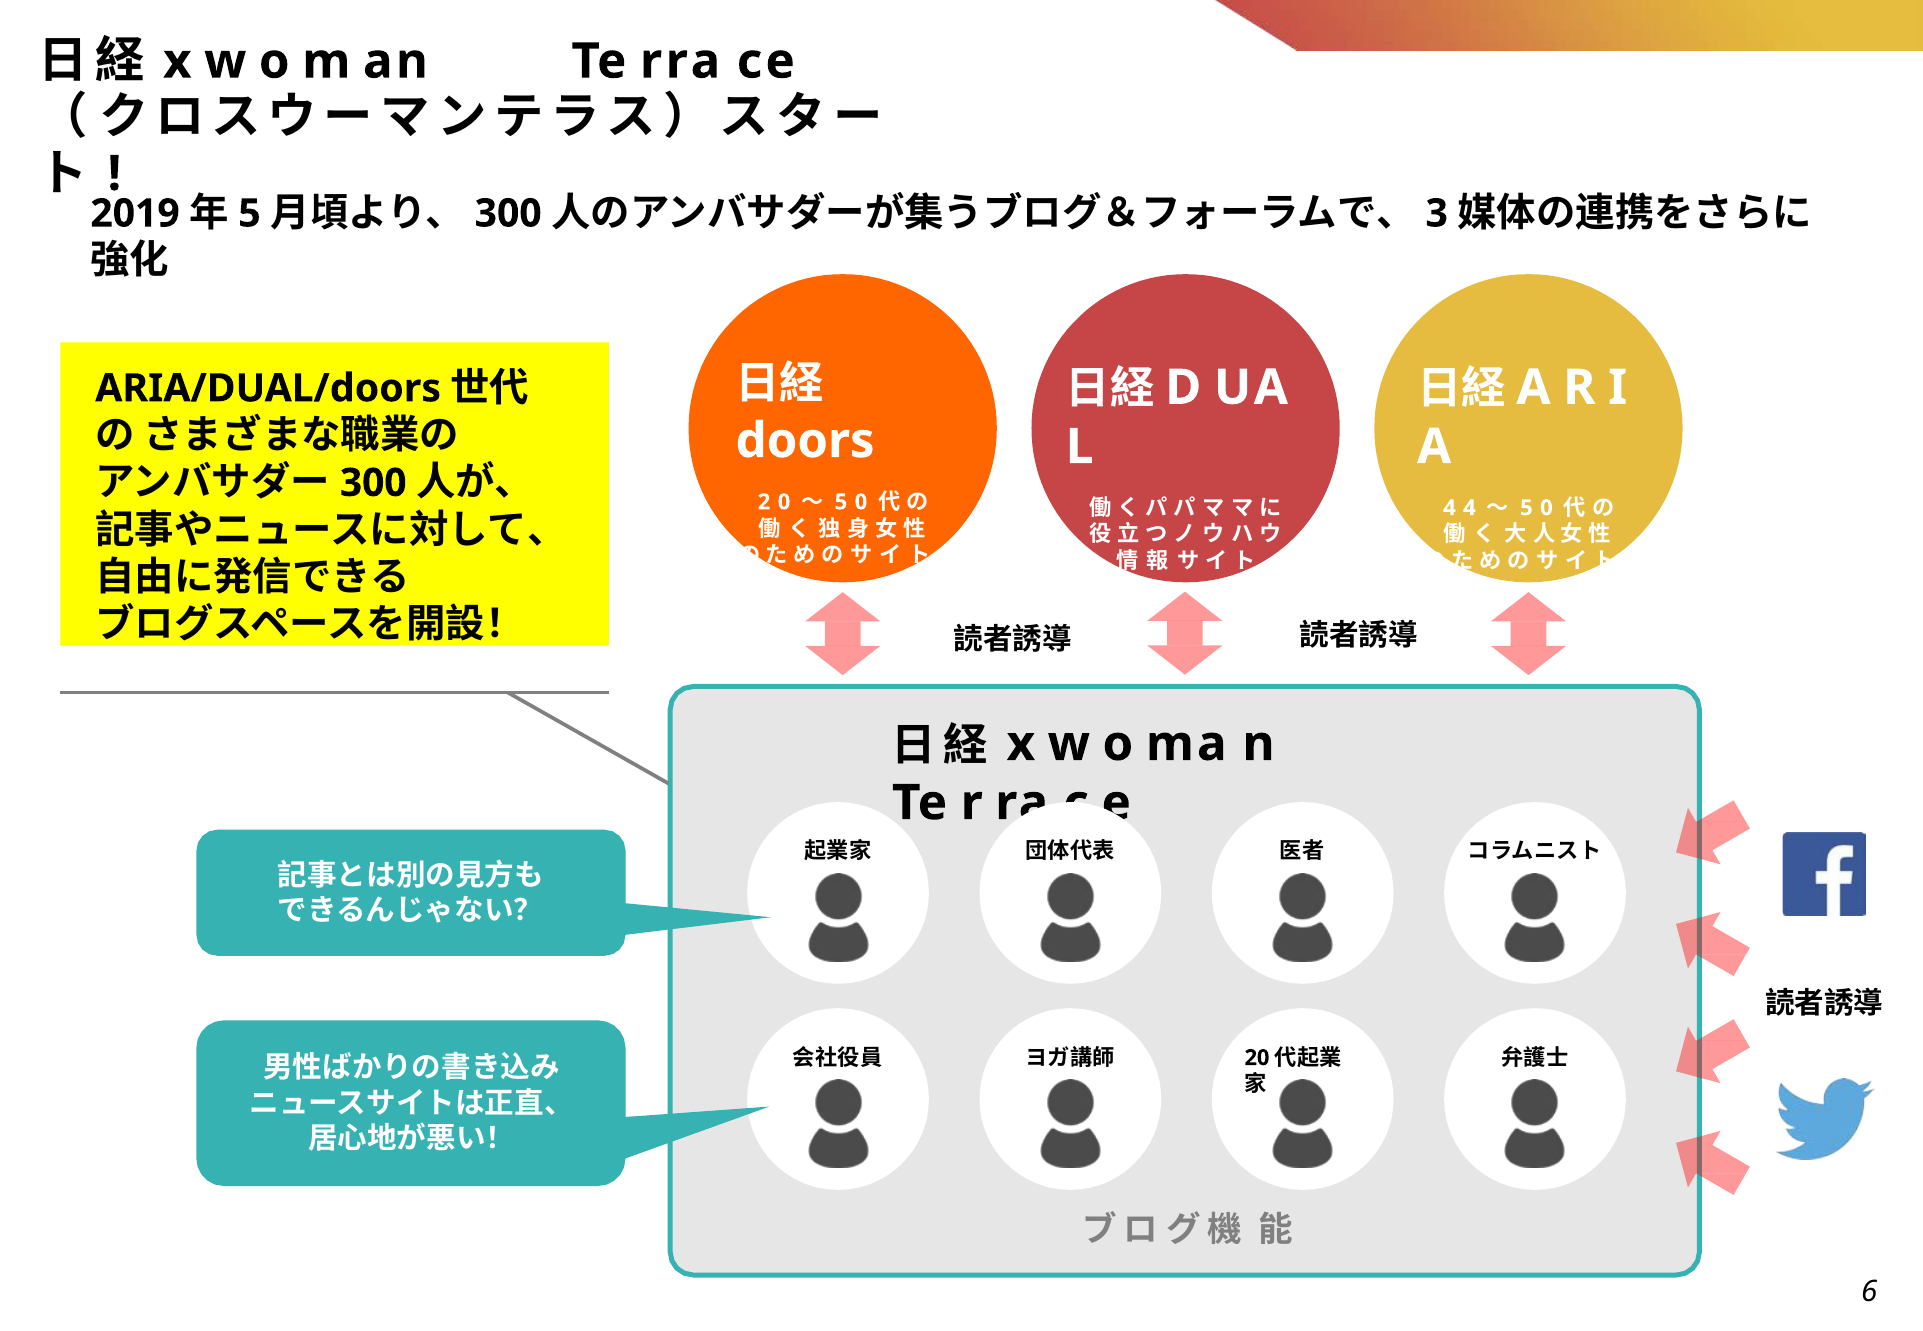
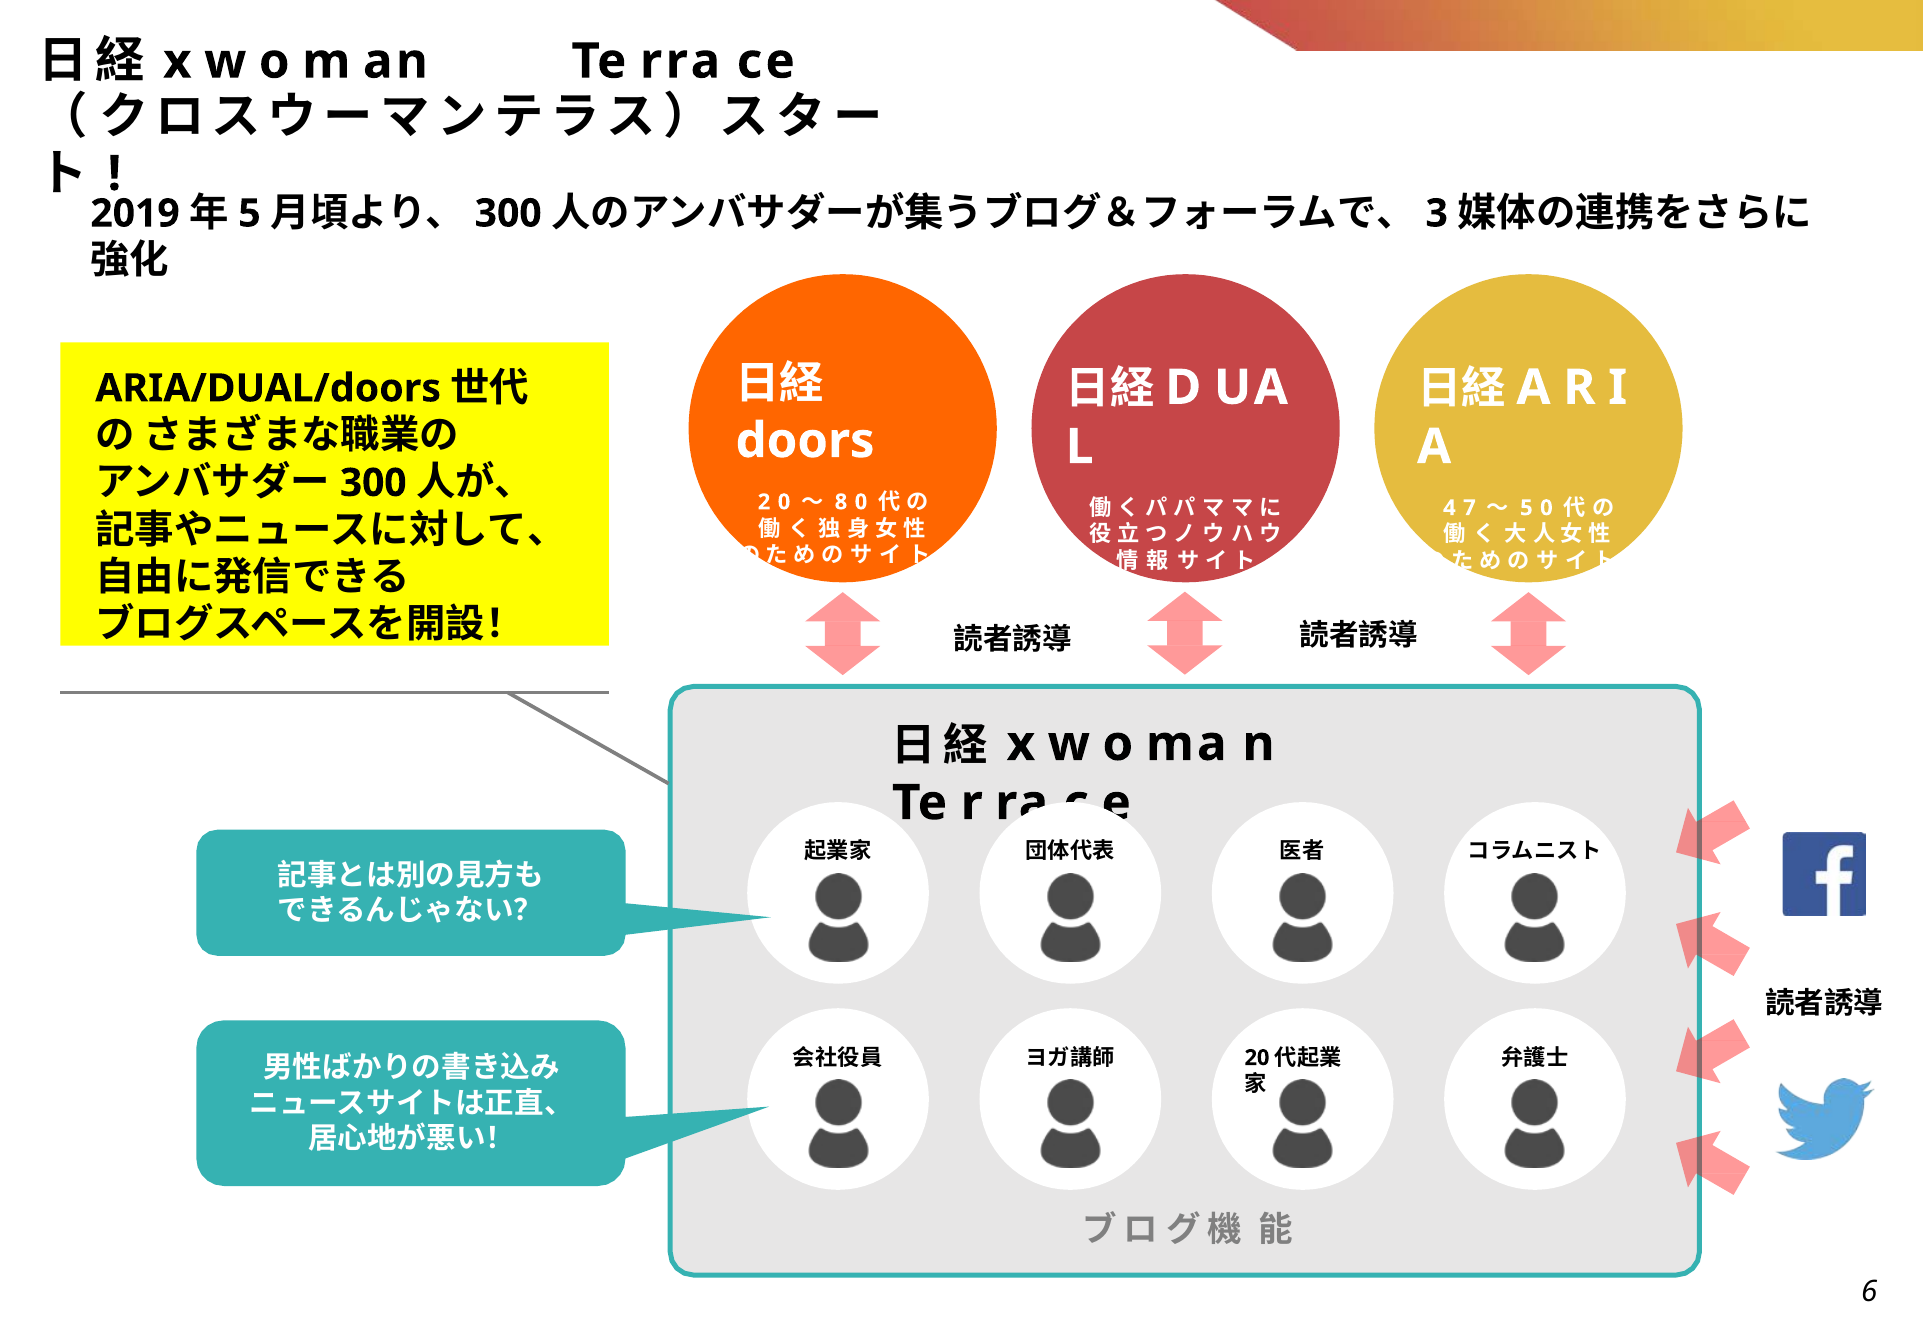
5: 5 -> 8 (841, 502)
4 4: 4 -> 7 (1469, 508)
